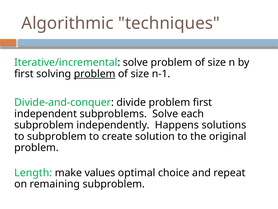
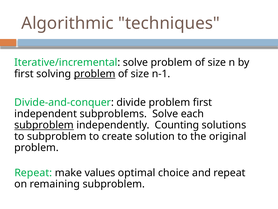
subproblem underline: none -> present (44, 125)
Happens: Happens -> Counting (177, 125)
Length: Length -> Repeat (33, 172)
